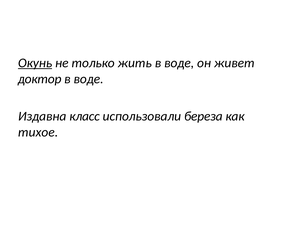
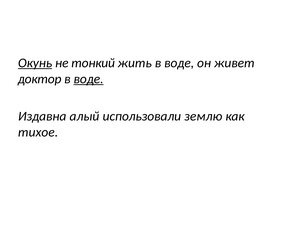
только: только -> тонкий (93, 63)
воде underline: none -> present (89, 79)
класс: класс -> алый (84, 116)
береза: береза -> землю (203, 116)
